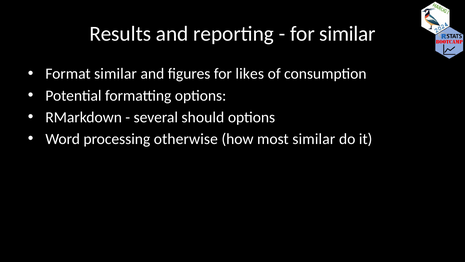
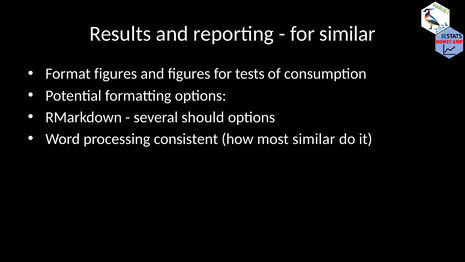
Format similar: similar -> figures (116, 74)
likes: likes -> tests (250, 74)
otherwise: otherwise -> consistent (186, 139)
